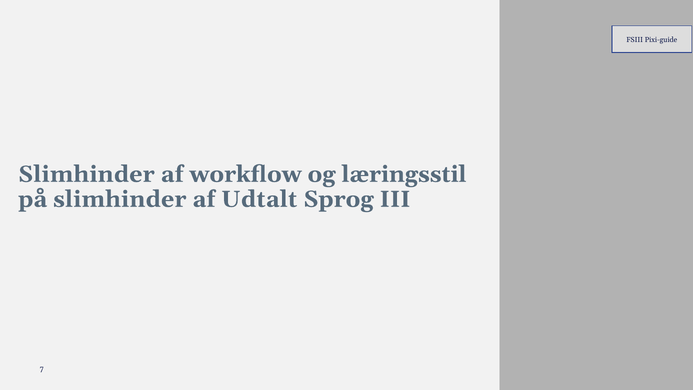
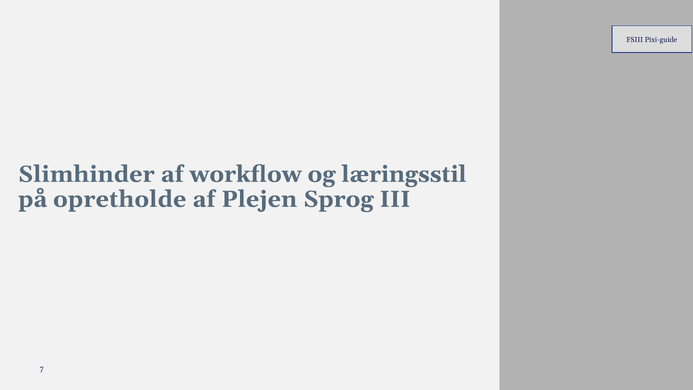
på slimhinder: slimhinder -> opretholde (120, 199)
Udtalt: Udtalt -> Plejen (259, 199)
